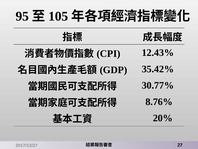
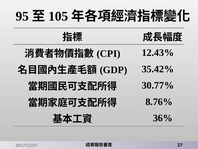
20%: 20% -> 36% (163, 118)
